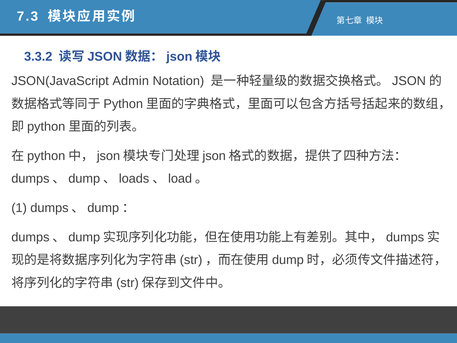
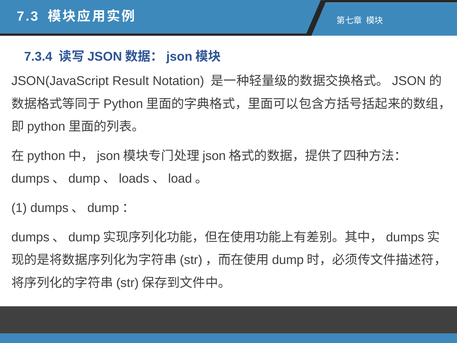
3.3.2: 3.3.2 -> 7.3.4 (38, 56)
Admin: Admin -> Result (131, 81)
